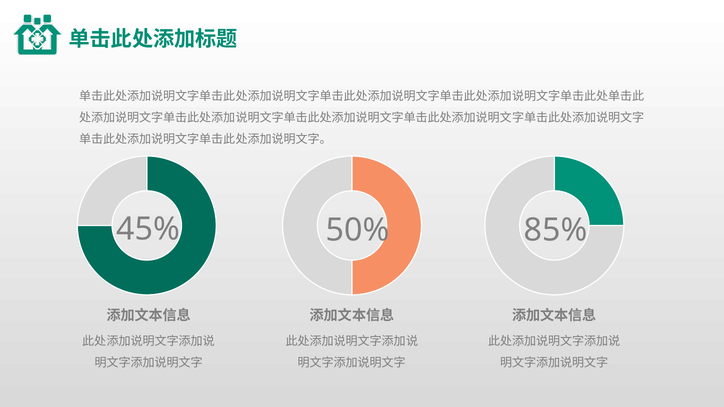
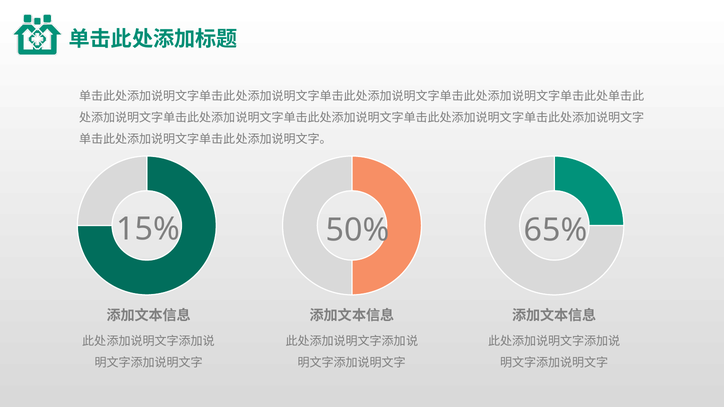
45%: 45% -> 15% (148, 229)
85%: 85% -> 65% (556, 230)
